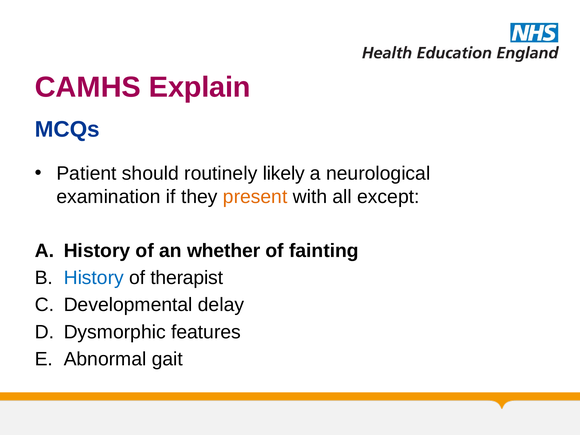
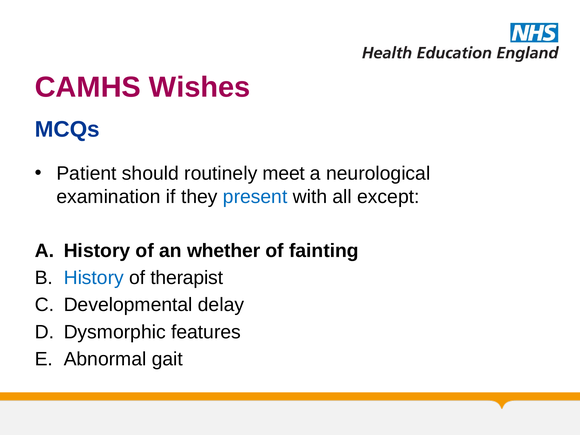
Explain: Explain -> Wishes (200, 87)
likely: likely -> meet (284, 174)
present colour: orange -> blue (255, 197)
